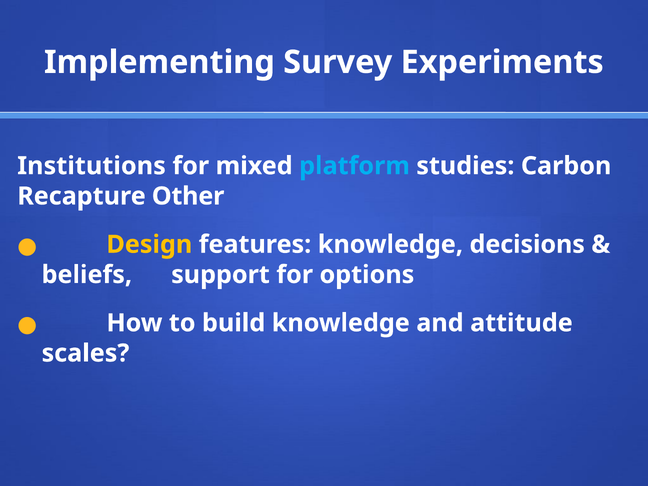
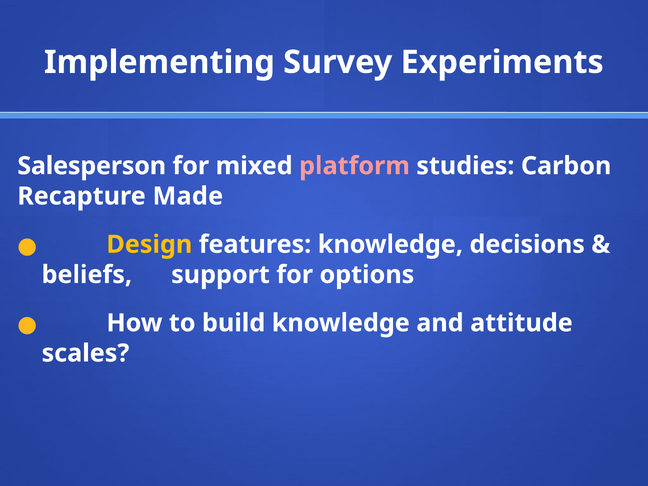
Institutions: Institutions -> Salesperson (92, 166)
platform colour: light blue -> pink (355, 166)
Other: Other -> Made (188, 196)
